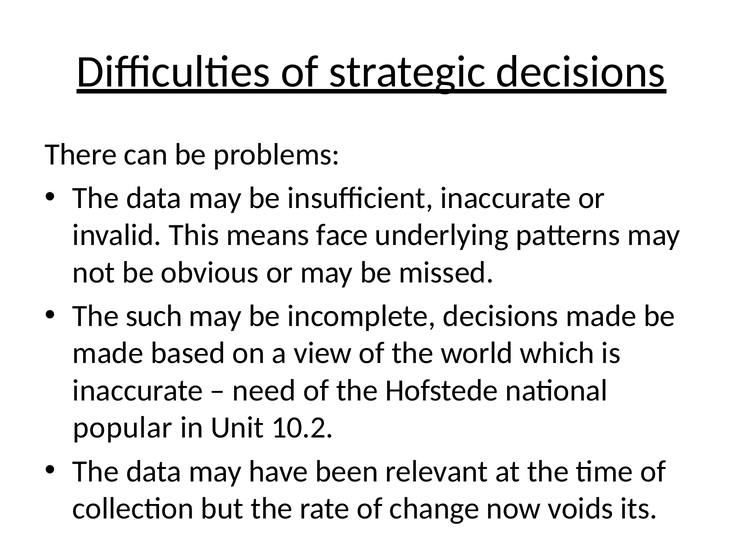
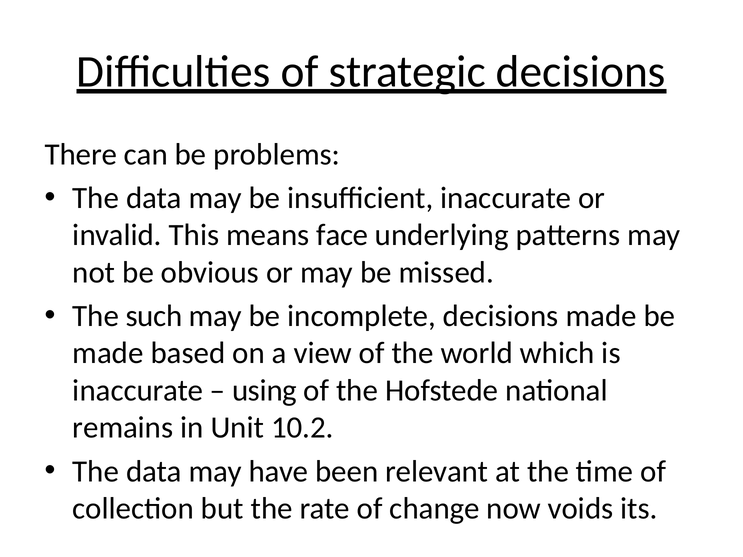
need: need -> using (265, 391)
popular: popular -> remains (123, 428)
